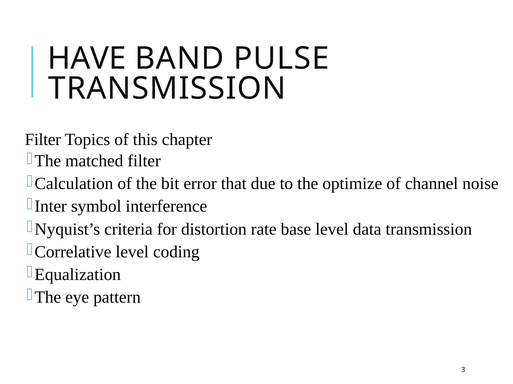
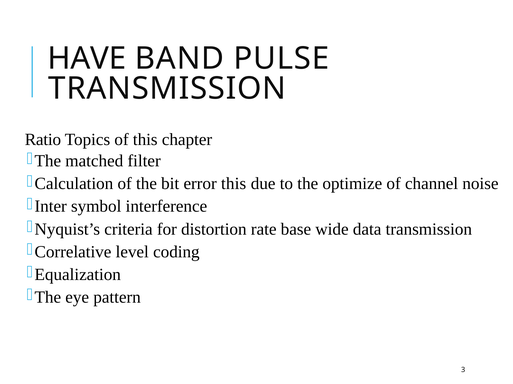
Filter: Filter -> Ratio (43, 140)
error that: that -> this (234, 184)
base level: level -> wide (332, 230)
